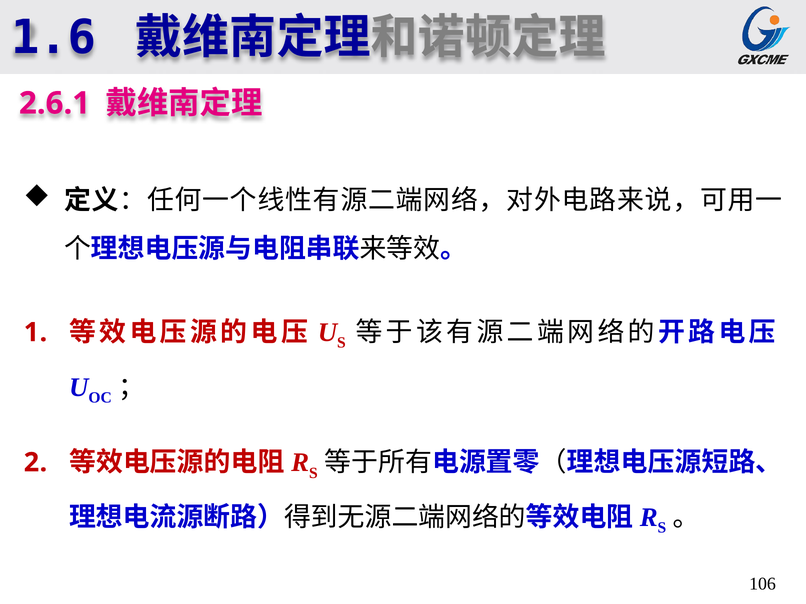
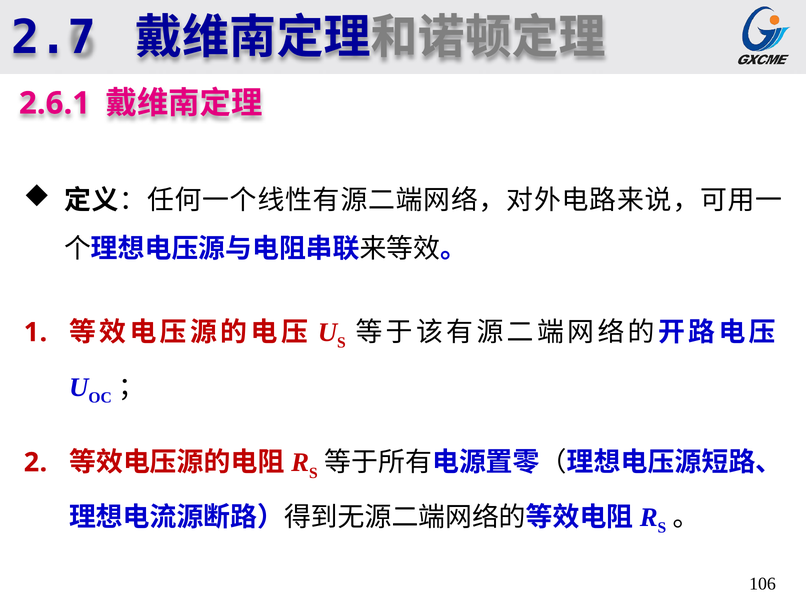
1.6: 1.6 -> 2.7 (54, 38)
